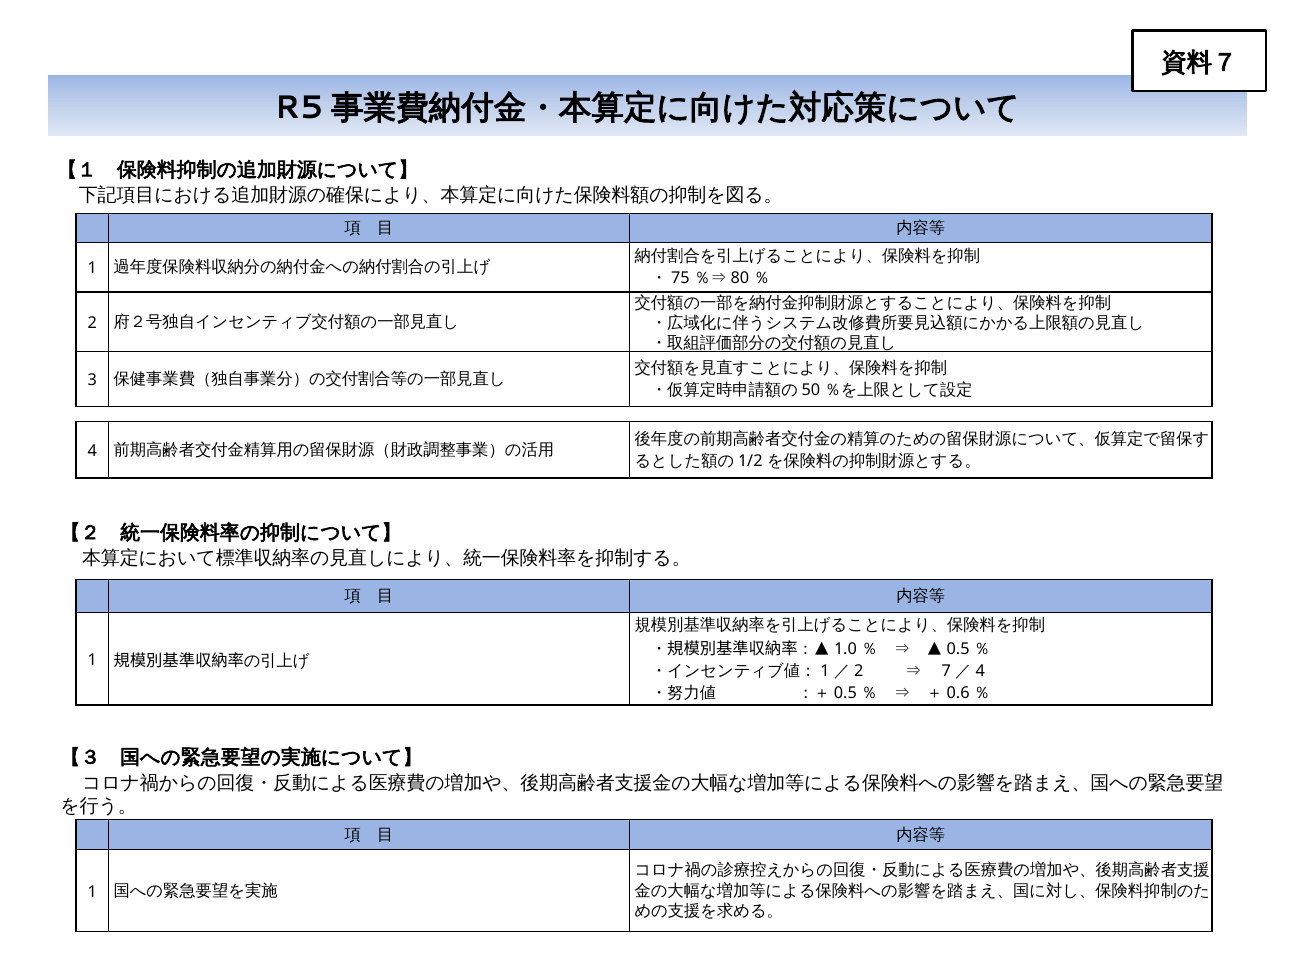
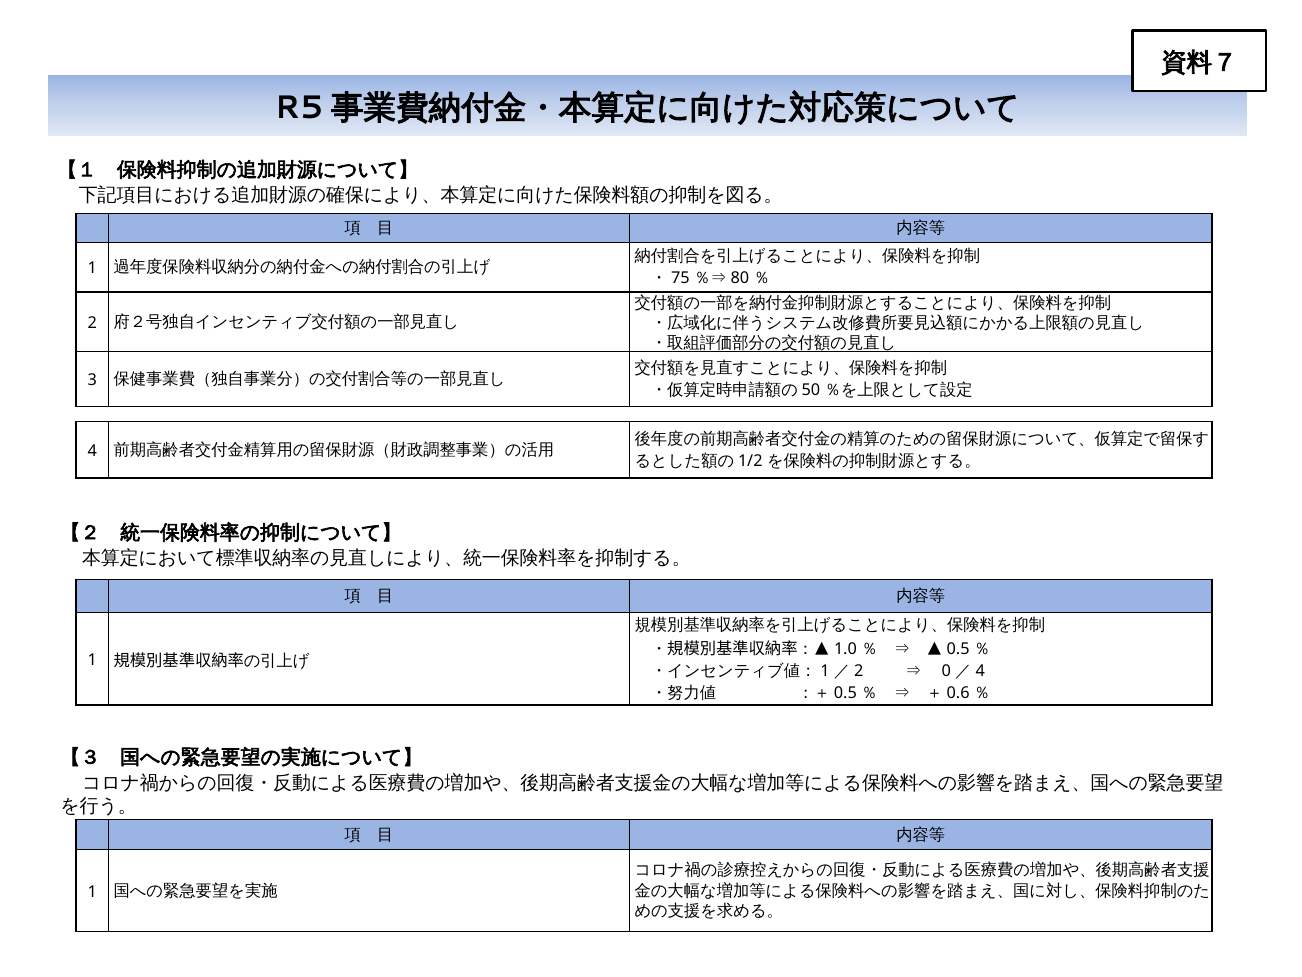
7: 7 -> 0 (946, 671)
